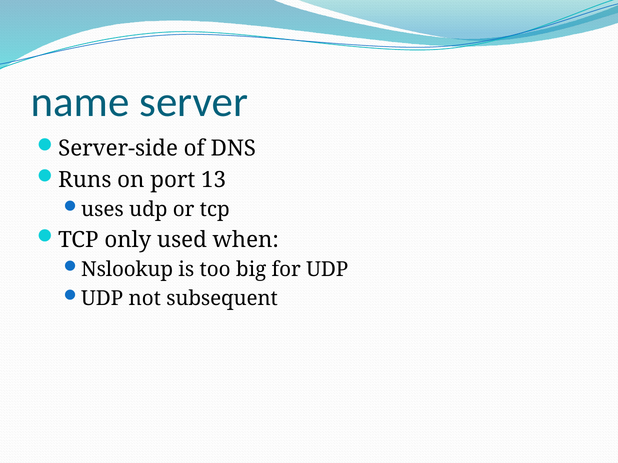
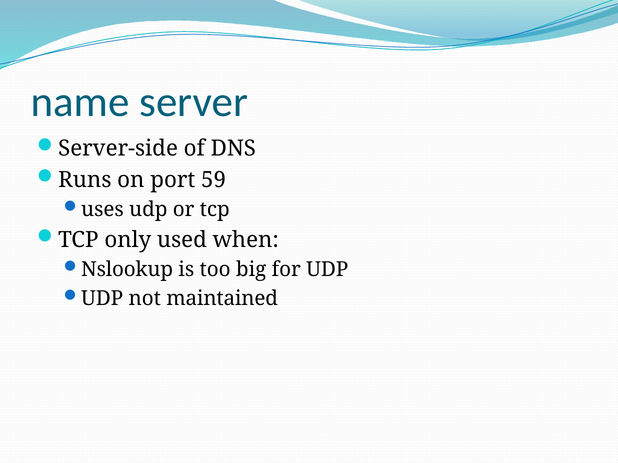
13: 13 -> 59 (214, 180)
subsequent: subsequent -> maintained (222, 299)
